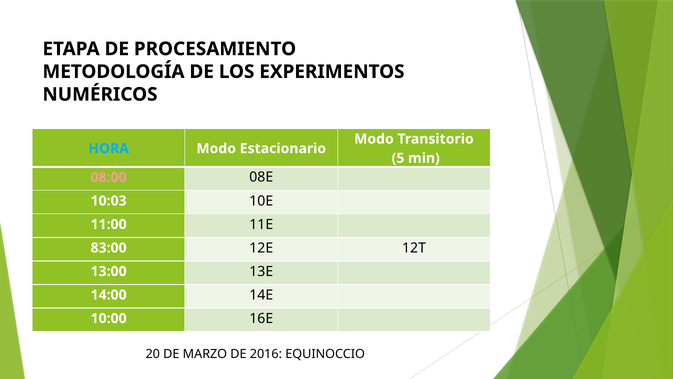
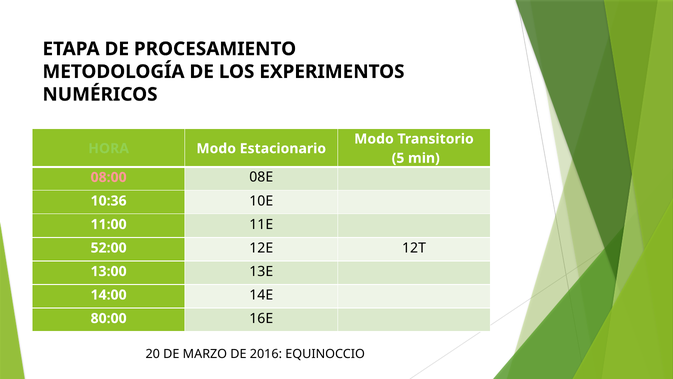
HORA colour: light blue -> light green (109, 148)
10:03: 10:03 -> 10:36 (109, 201)
83:00: 83:00 -> 52:00 (109, 248)
10:00: 10:00 -> 80:00 (109, 318)
